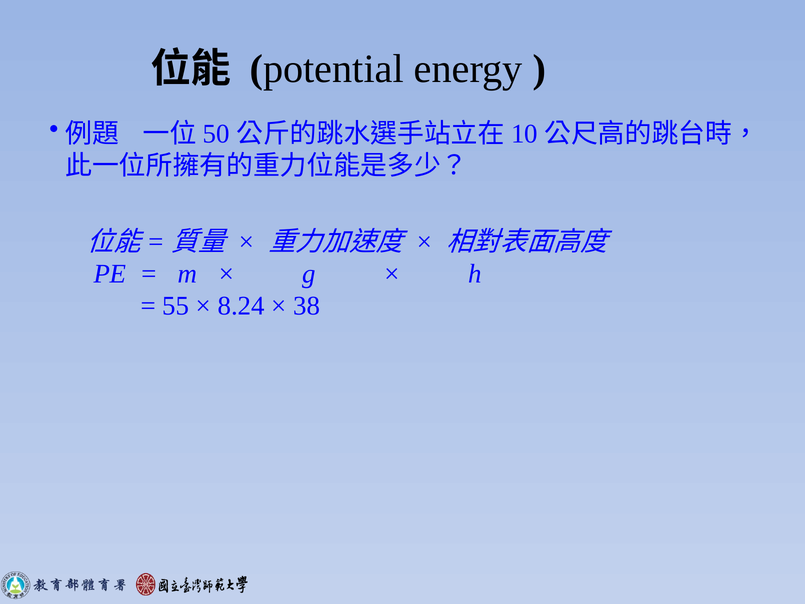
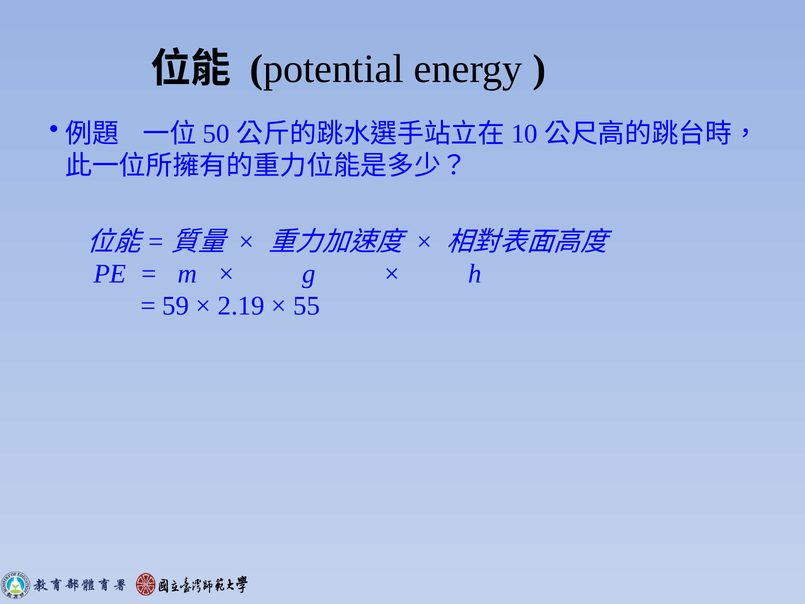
55: 55 -> 59 (176, 306)
8.24: 8.24 -> 2.19 (241, 306)
38: 38 -> 55 (307, 306)
